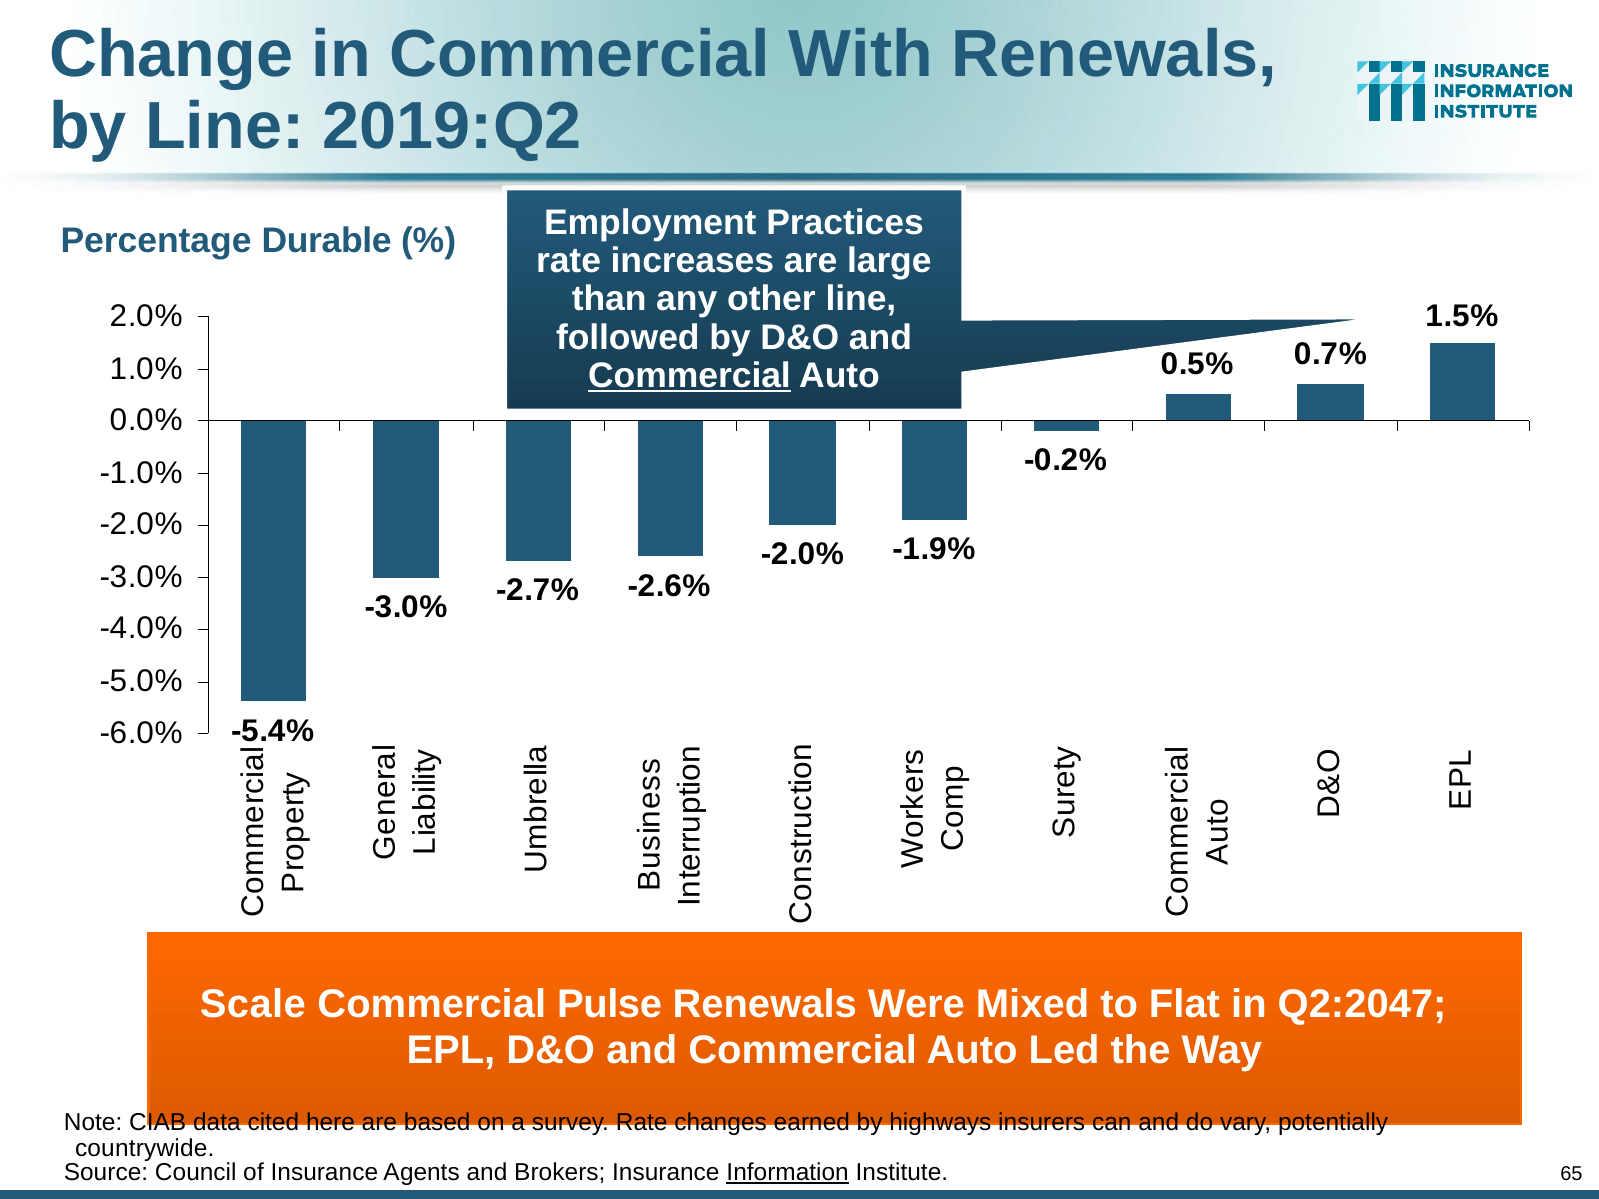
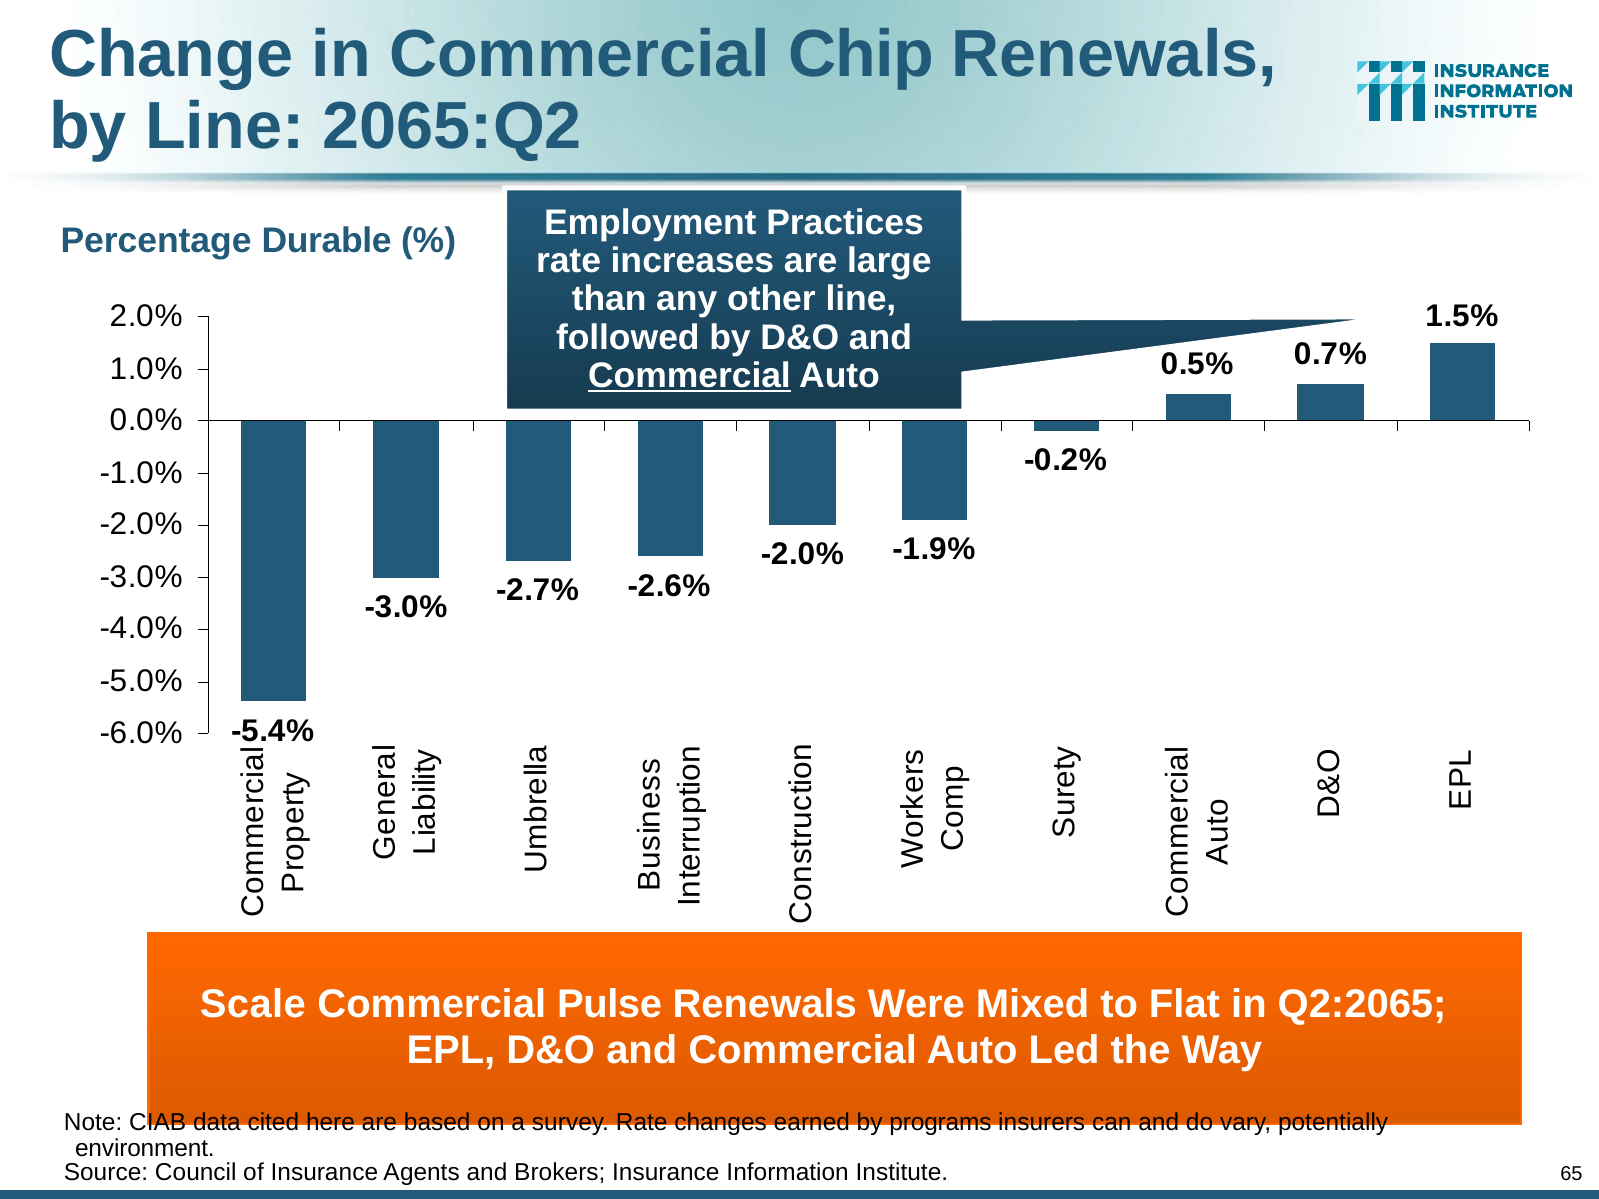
With: With -> Chip (861, 55)
2019:Q2: 2019:Q2 -> 2065:Q2 (452, 127)
Q2:2047: Q2:2047 -> Q2:2065 (1362, 1005)
highways: highways -> programs (940, 1123)
countrywide: countrywide -> environment (145, 1149)
Information underline: present -> none (788, 1173)
